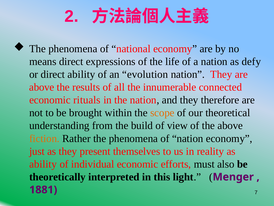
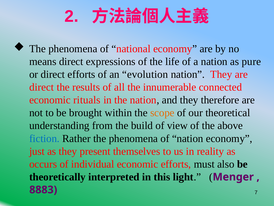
defy: defy -> pure (251, 61)
direct ability: ability -> efforts (81, 74)
above: above -> direct (42, 87)
fiction colour: orange -> blue (44, 138)
ability: ability -> occurs (43, 164)
1881: 1881 -> 8883 (43, 189)
